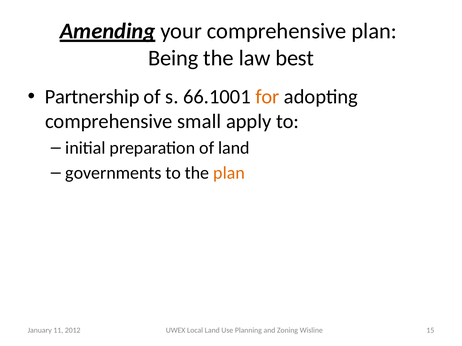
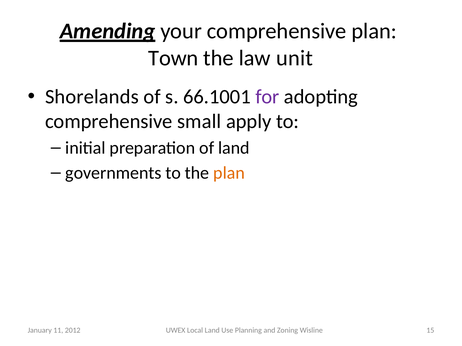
Being: Being -> Town (173, 58)
best: best -> unit (295, 58)
Partnership: Partnership -> Shorelands (92, 97)
for colour: orange -> purple (267, 97)
